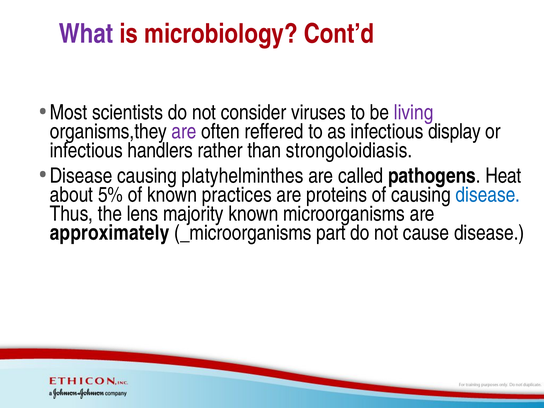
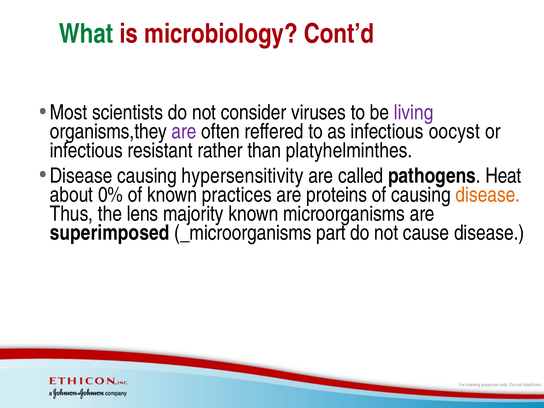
What colour: purple -> green (86, 34)
display: display -> oocyst (454, 132)
handlers: handlers -> resistant (160, 151)
strongoloidiasis: strongoloidiasis -> platyhelminthes (349, 151)
platyhelminthes: platyhelminthes -> hypersensitivity (243, 176)
5%: 5% -> 0% (111, 195)
disease colour: blue -> orange (488, 195)
approximately: approximately -> superimposed (110, 233)
